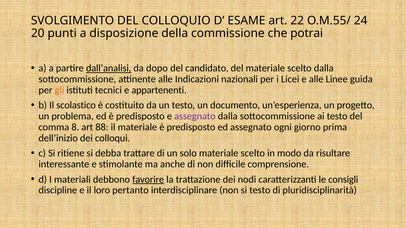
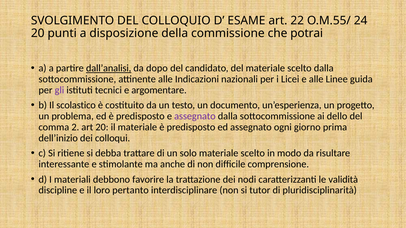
gli colour: orange -> purple (59, 90)
appartenenti: appartenenti -> argomentare (159, 90)
ai testo: testo -> dello (337, 116)
8: 8 -> 2 (75, 127)
art 88: 88 -> 20 (102, 127)
favorire underline: present -> none (148, 180)
consigli: consigli -> validità (343, 180)
si testo: testo -> tutor (260, 191)
